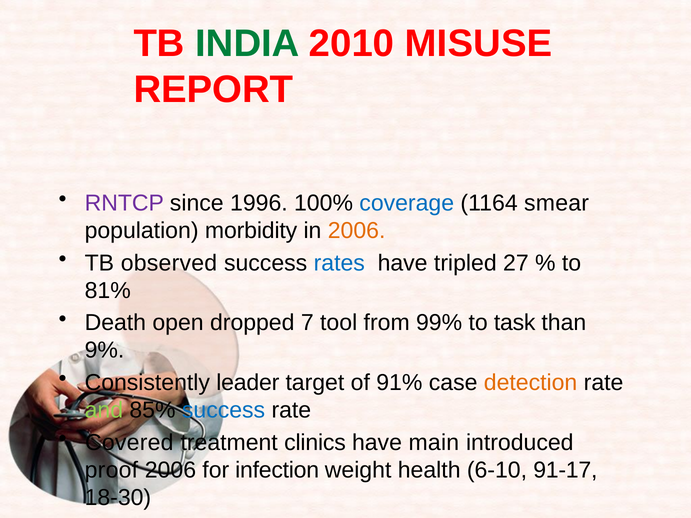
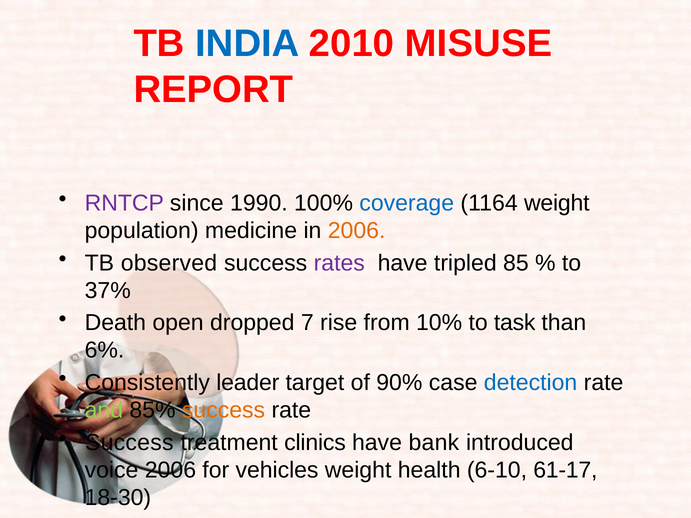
INDIA colour: green -> blue (247, 44)
1996: 1996 -> 1990 (259, 203)
1164 smear: smear -> weight (557, 203)
morbidity: morbidity -> medicine (251, 231)
rates colour: blue -> purple (339, 263)
27: 27 -> 85 (516, 263)
81%: 81% -> 37% (108, 291)
tool: tool -> rise (339, 323)
99%: 99% -> 10% (439, 323)
9%: 9% -> 6% (104, 351)
91%: 91% -> 90% (399, 383)
detection colour: orange -> blue (531, 383)
success colour: blue -> orange (224, 410)
Covered: Covered -> Success (129, 443)
main: main -> bank (434, 443)
proof: proof -> voice (112, 470)
infection: infection -> vehicles (277, 470)
91-17: 91-17 -> 61-17 (565, 470)
